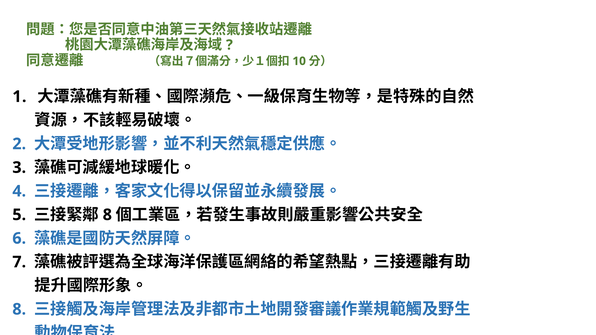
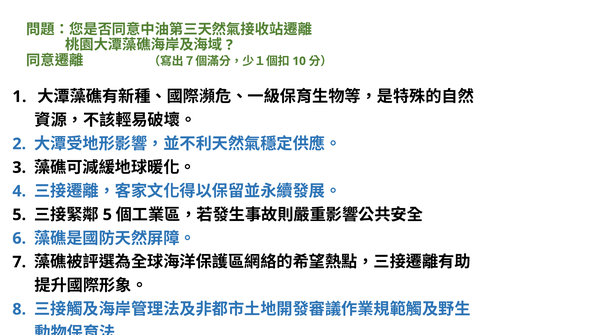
8: 8 -> 5 (107, 215)
